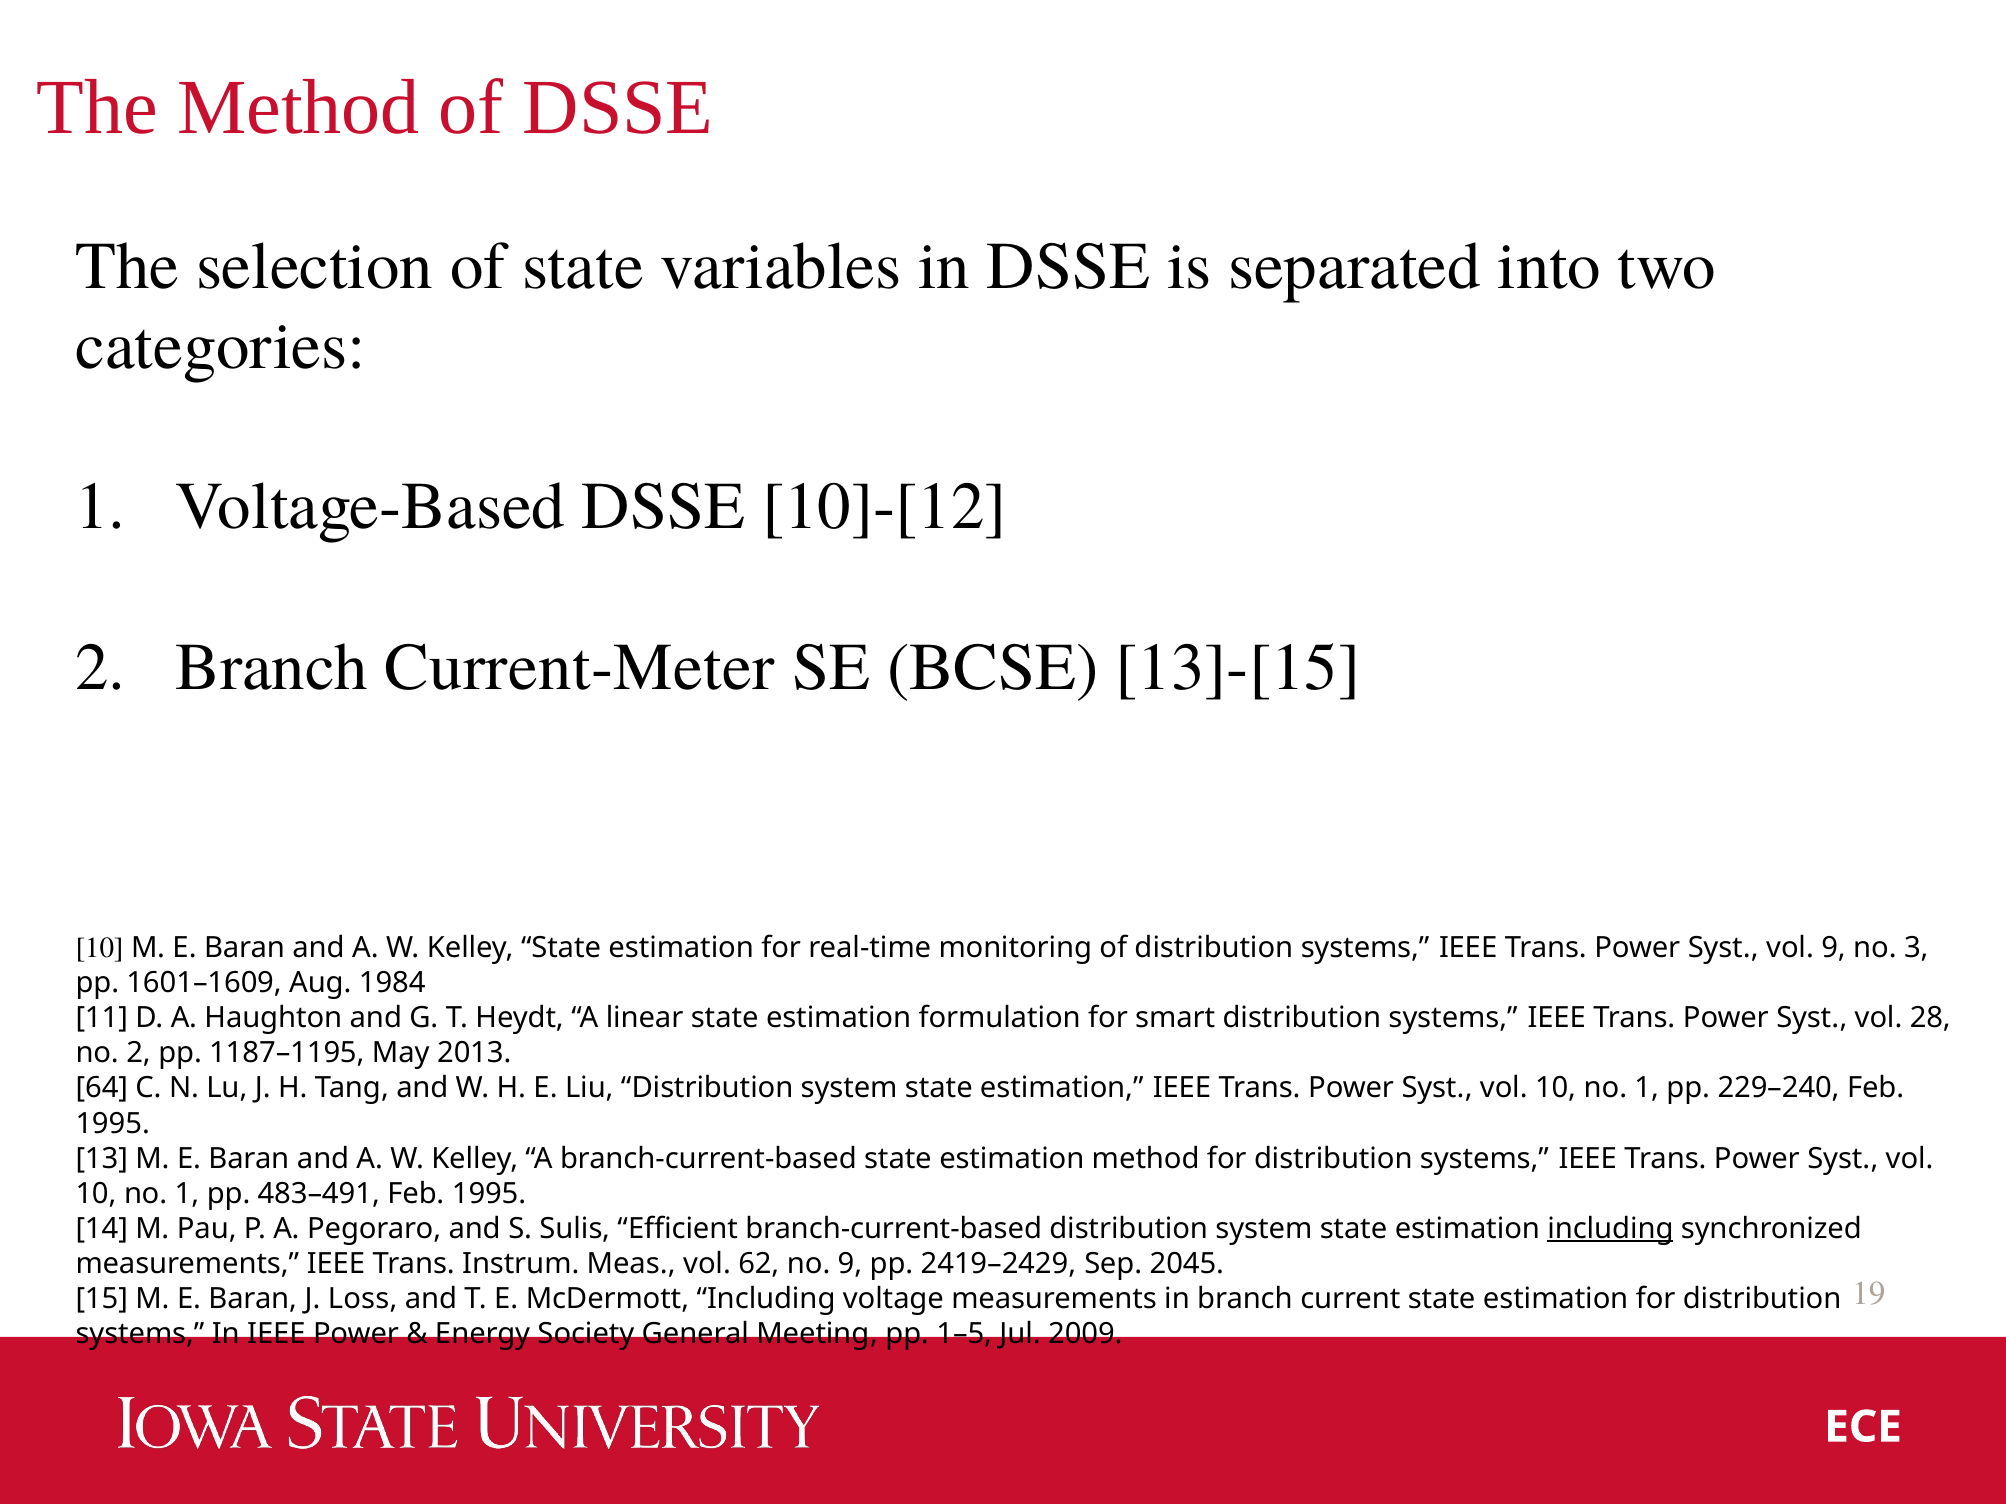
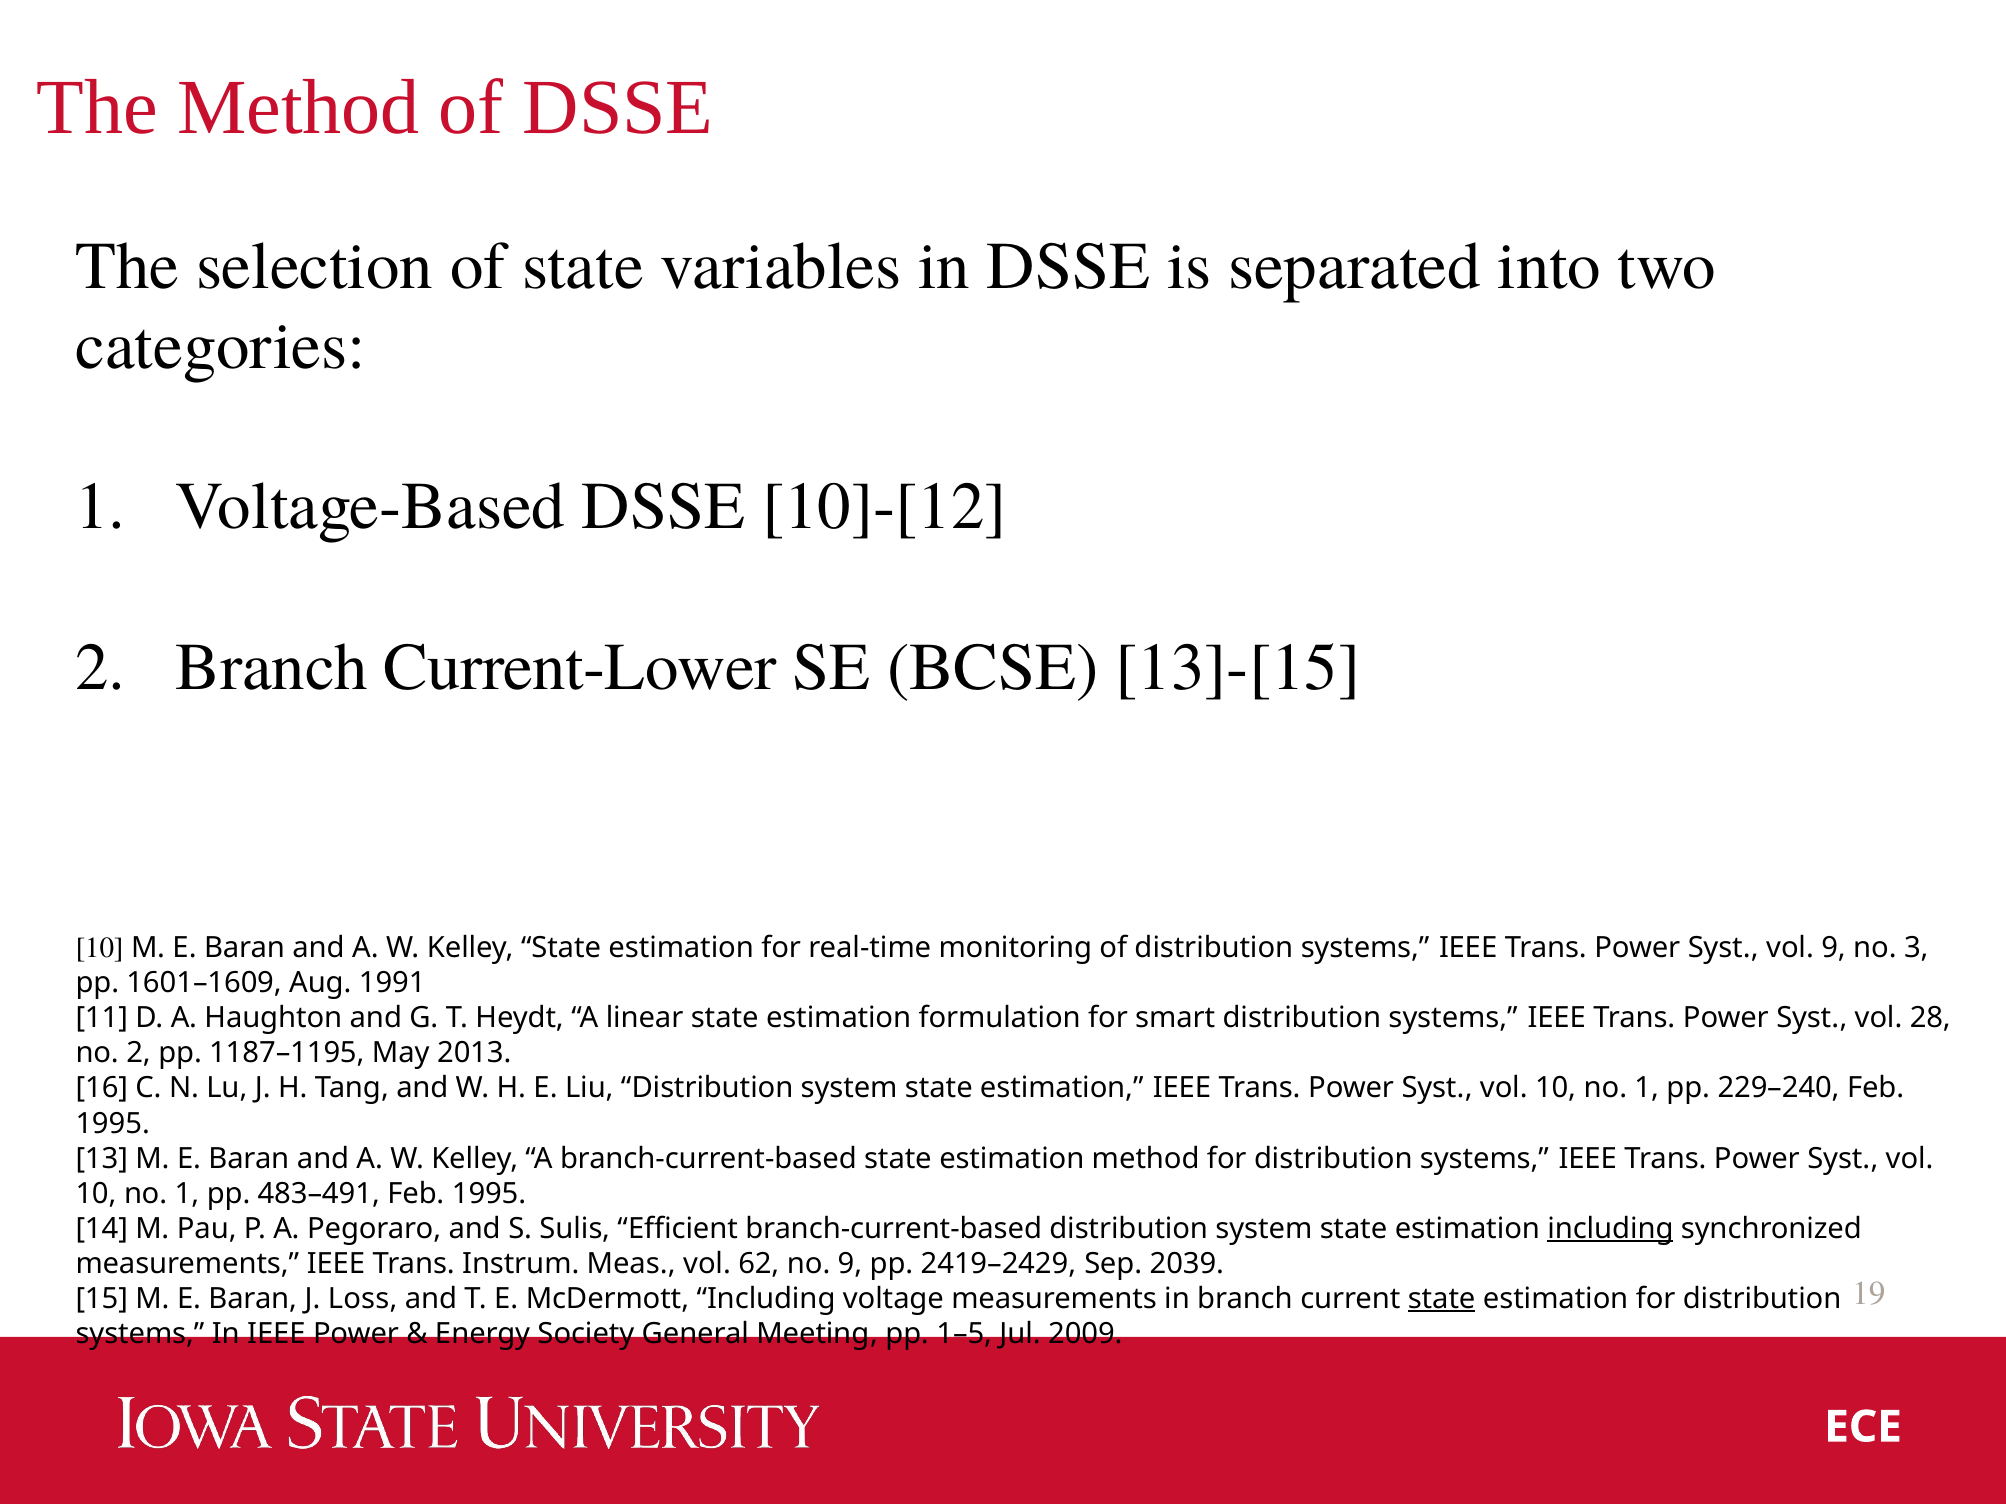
Current-Meter: Current-Meter -> Current-Lower (580, 667)
1984: 1984 -> 1991 (392, 983)
64: 64 -> 16 (102, 1089)
2045: 2045 -> 2039 (1187, 1264)
state underline: none -> present (1442, 1299)
